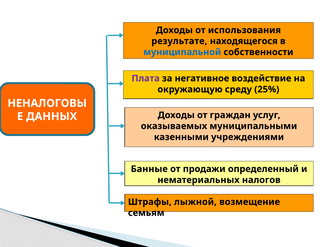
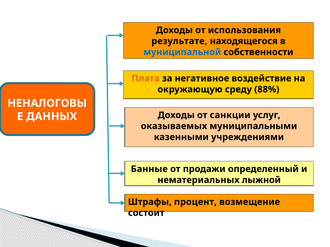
Плата colour: purple -> orange (146, 79)
25%: 25% -> 88% (267, 90)
граждан: граждан -> санкции (230, 115)
налогов: налогов -> лыжной (261, 180)
лыжной: лыжной -> процент (195, 202)
семьям: семьям -> состоит (146, 213)
